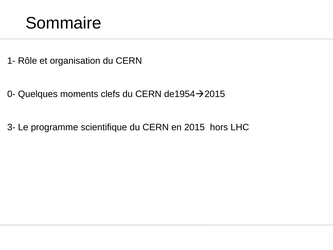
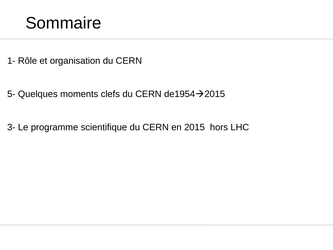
0-: 0- -> 5- (11, 94)
